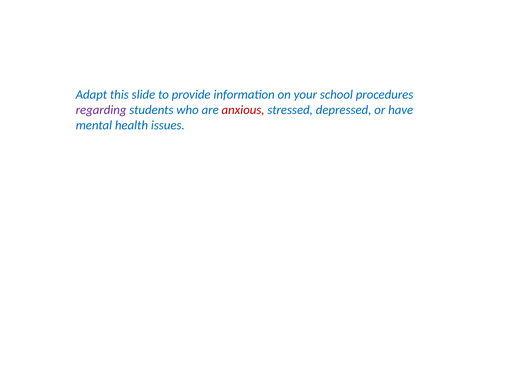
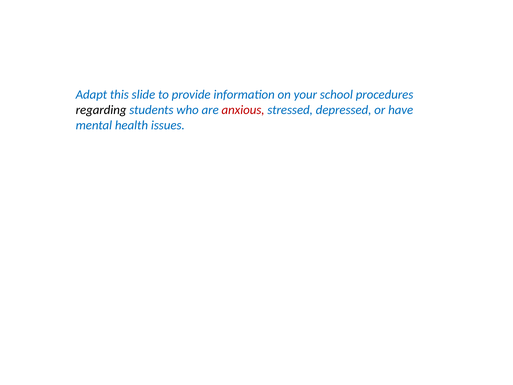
regarding colour: purple -> black (101, 110)
